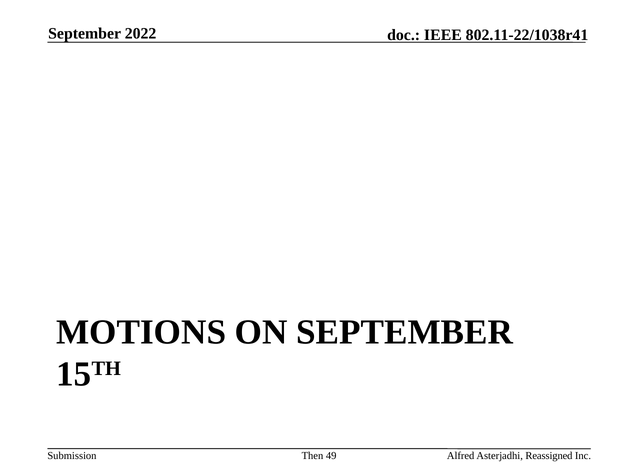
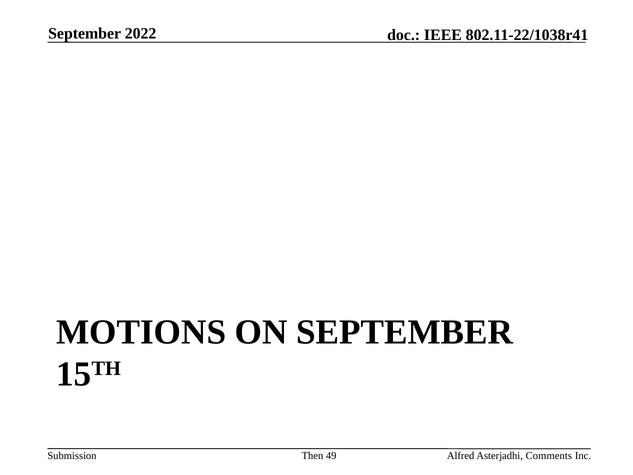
Reassigned: Reassigned -> Comments (549, 455)
